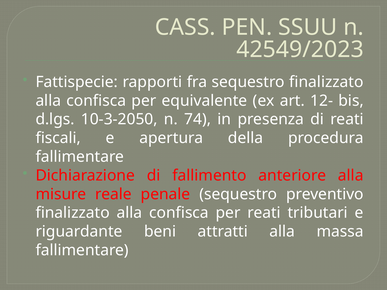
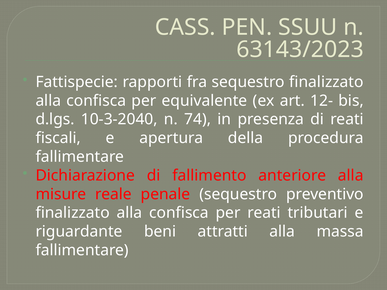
42549/2023: 42549/2023 -> 63143/2023 (300, 50)
10-3-2050: 10-3-2050 -> 10-3-2040 (119, 119)
